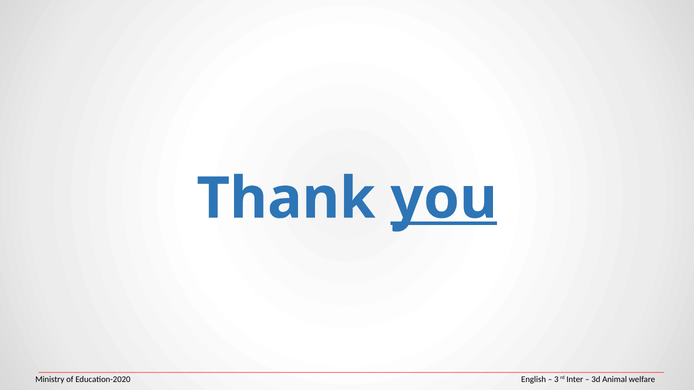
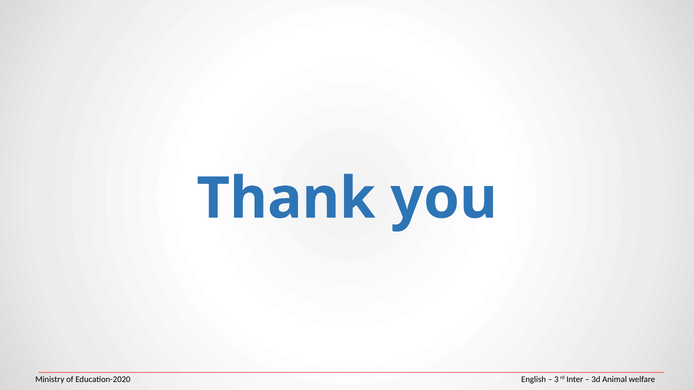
you underline: present -> none (444, 199)
